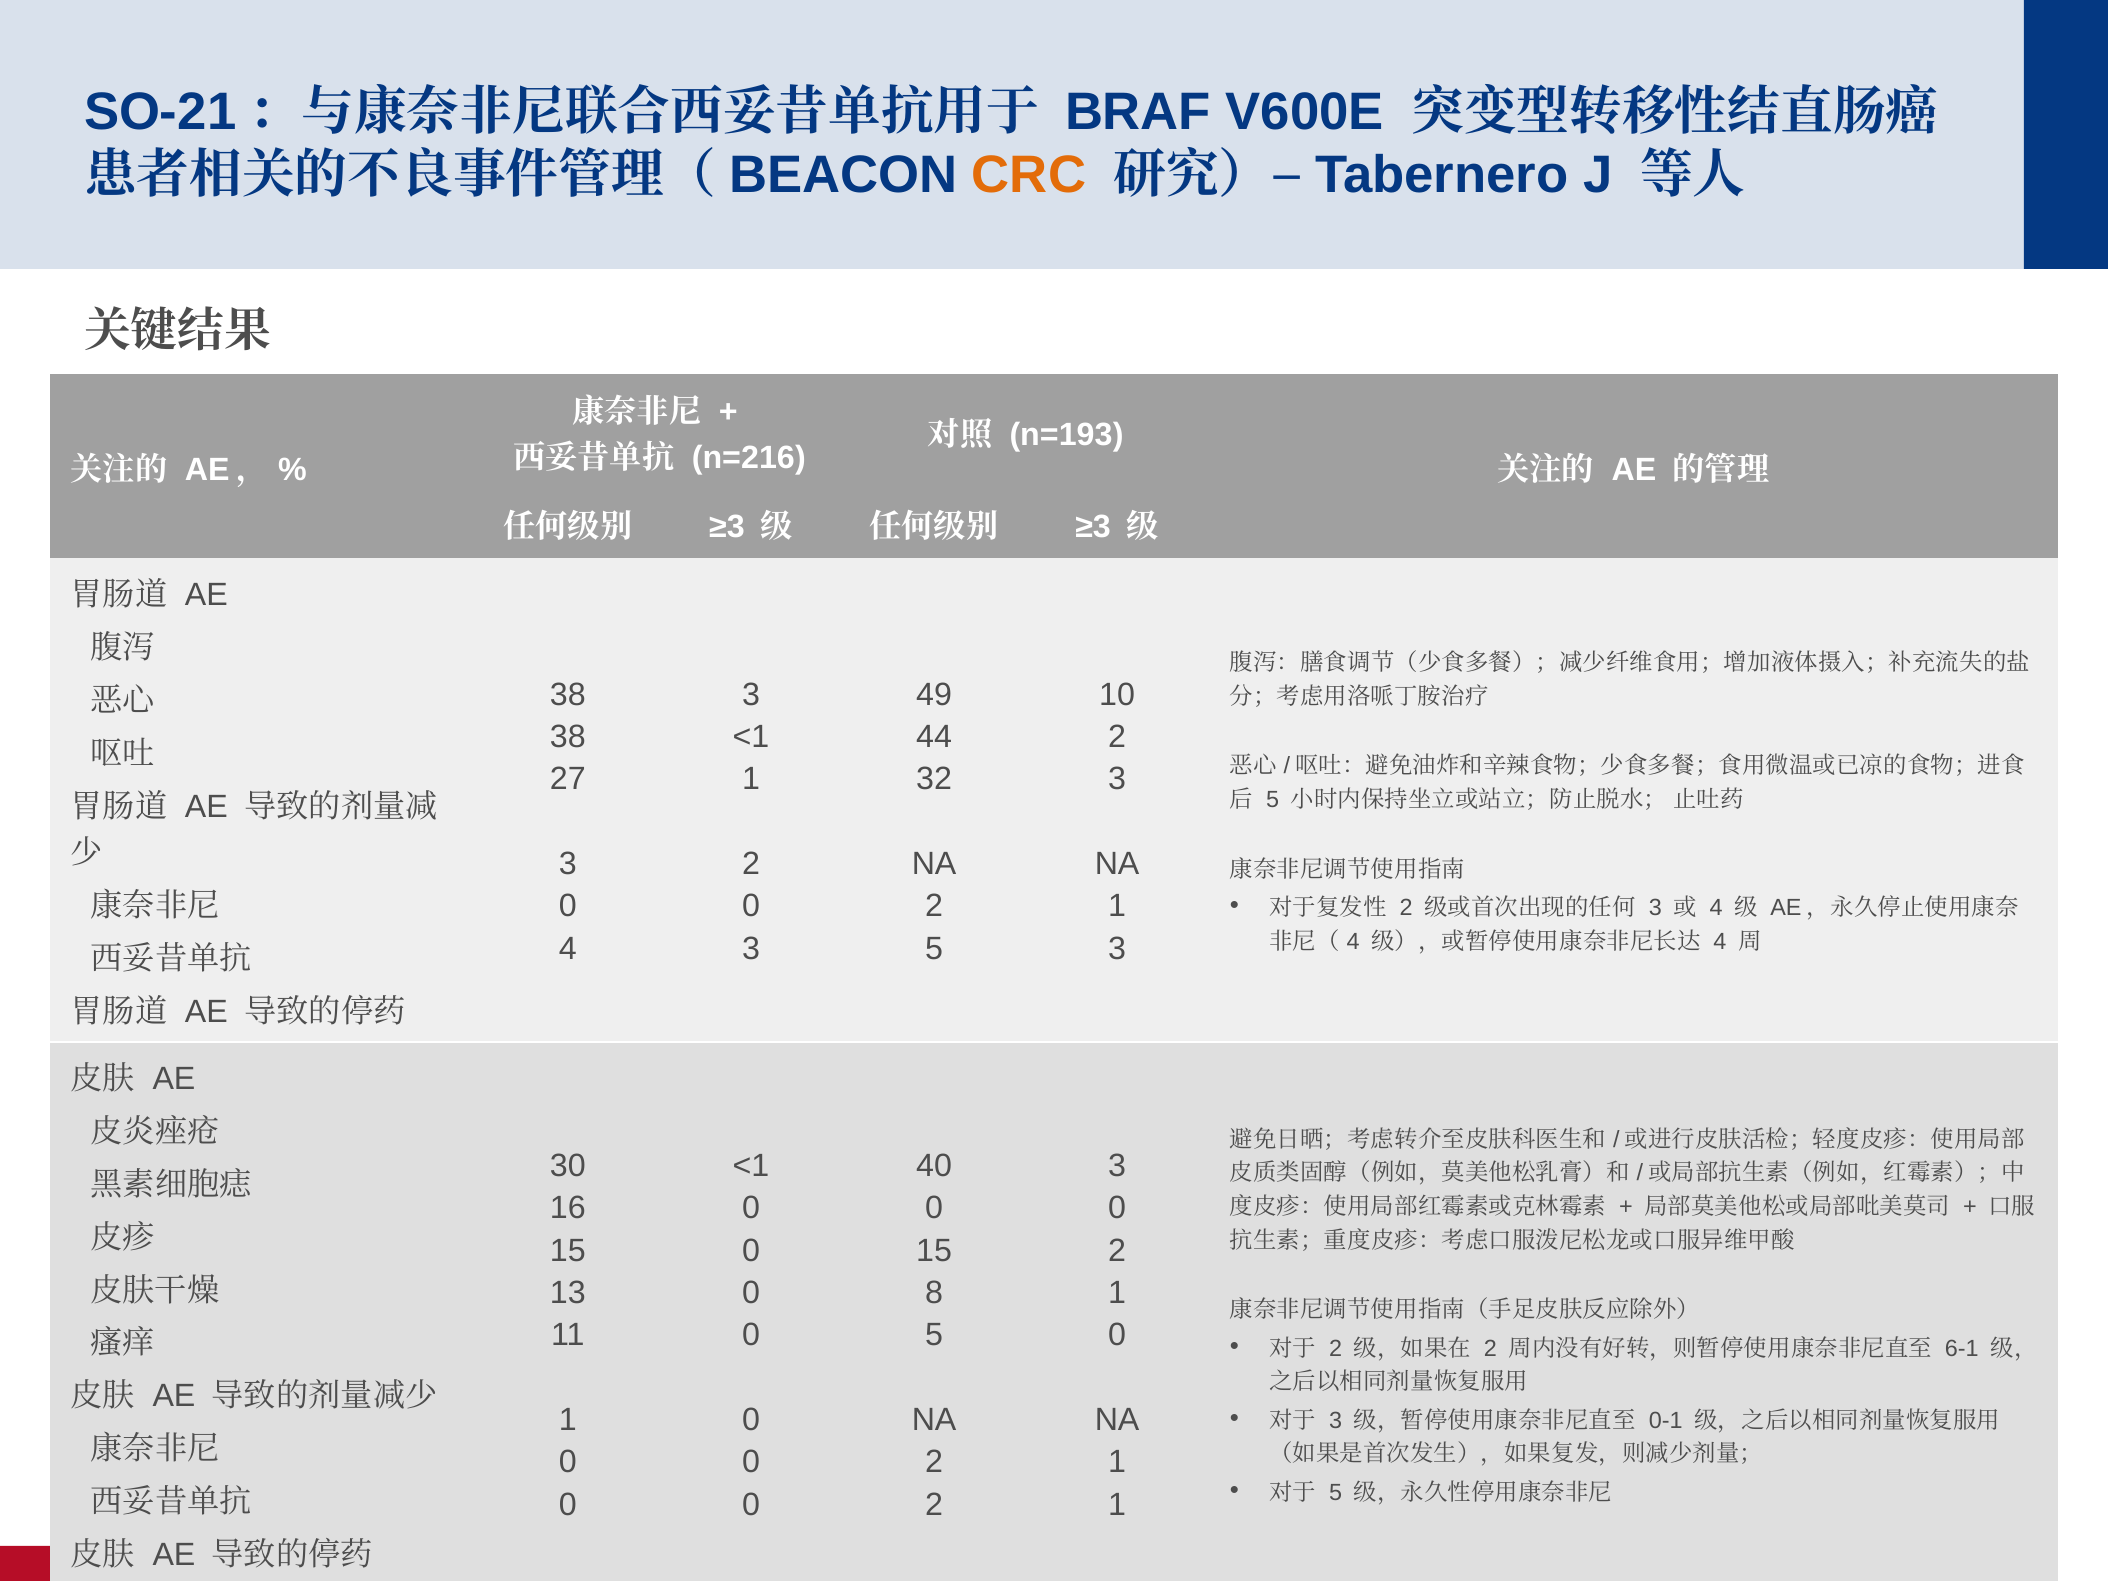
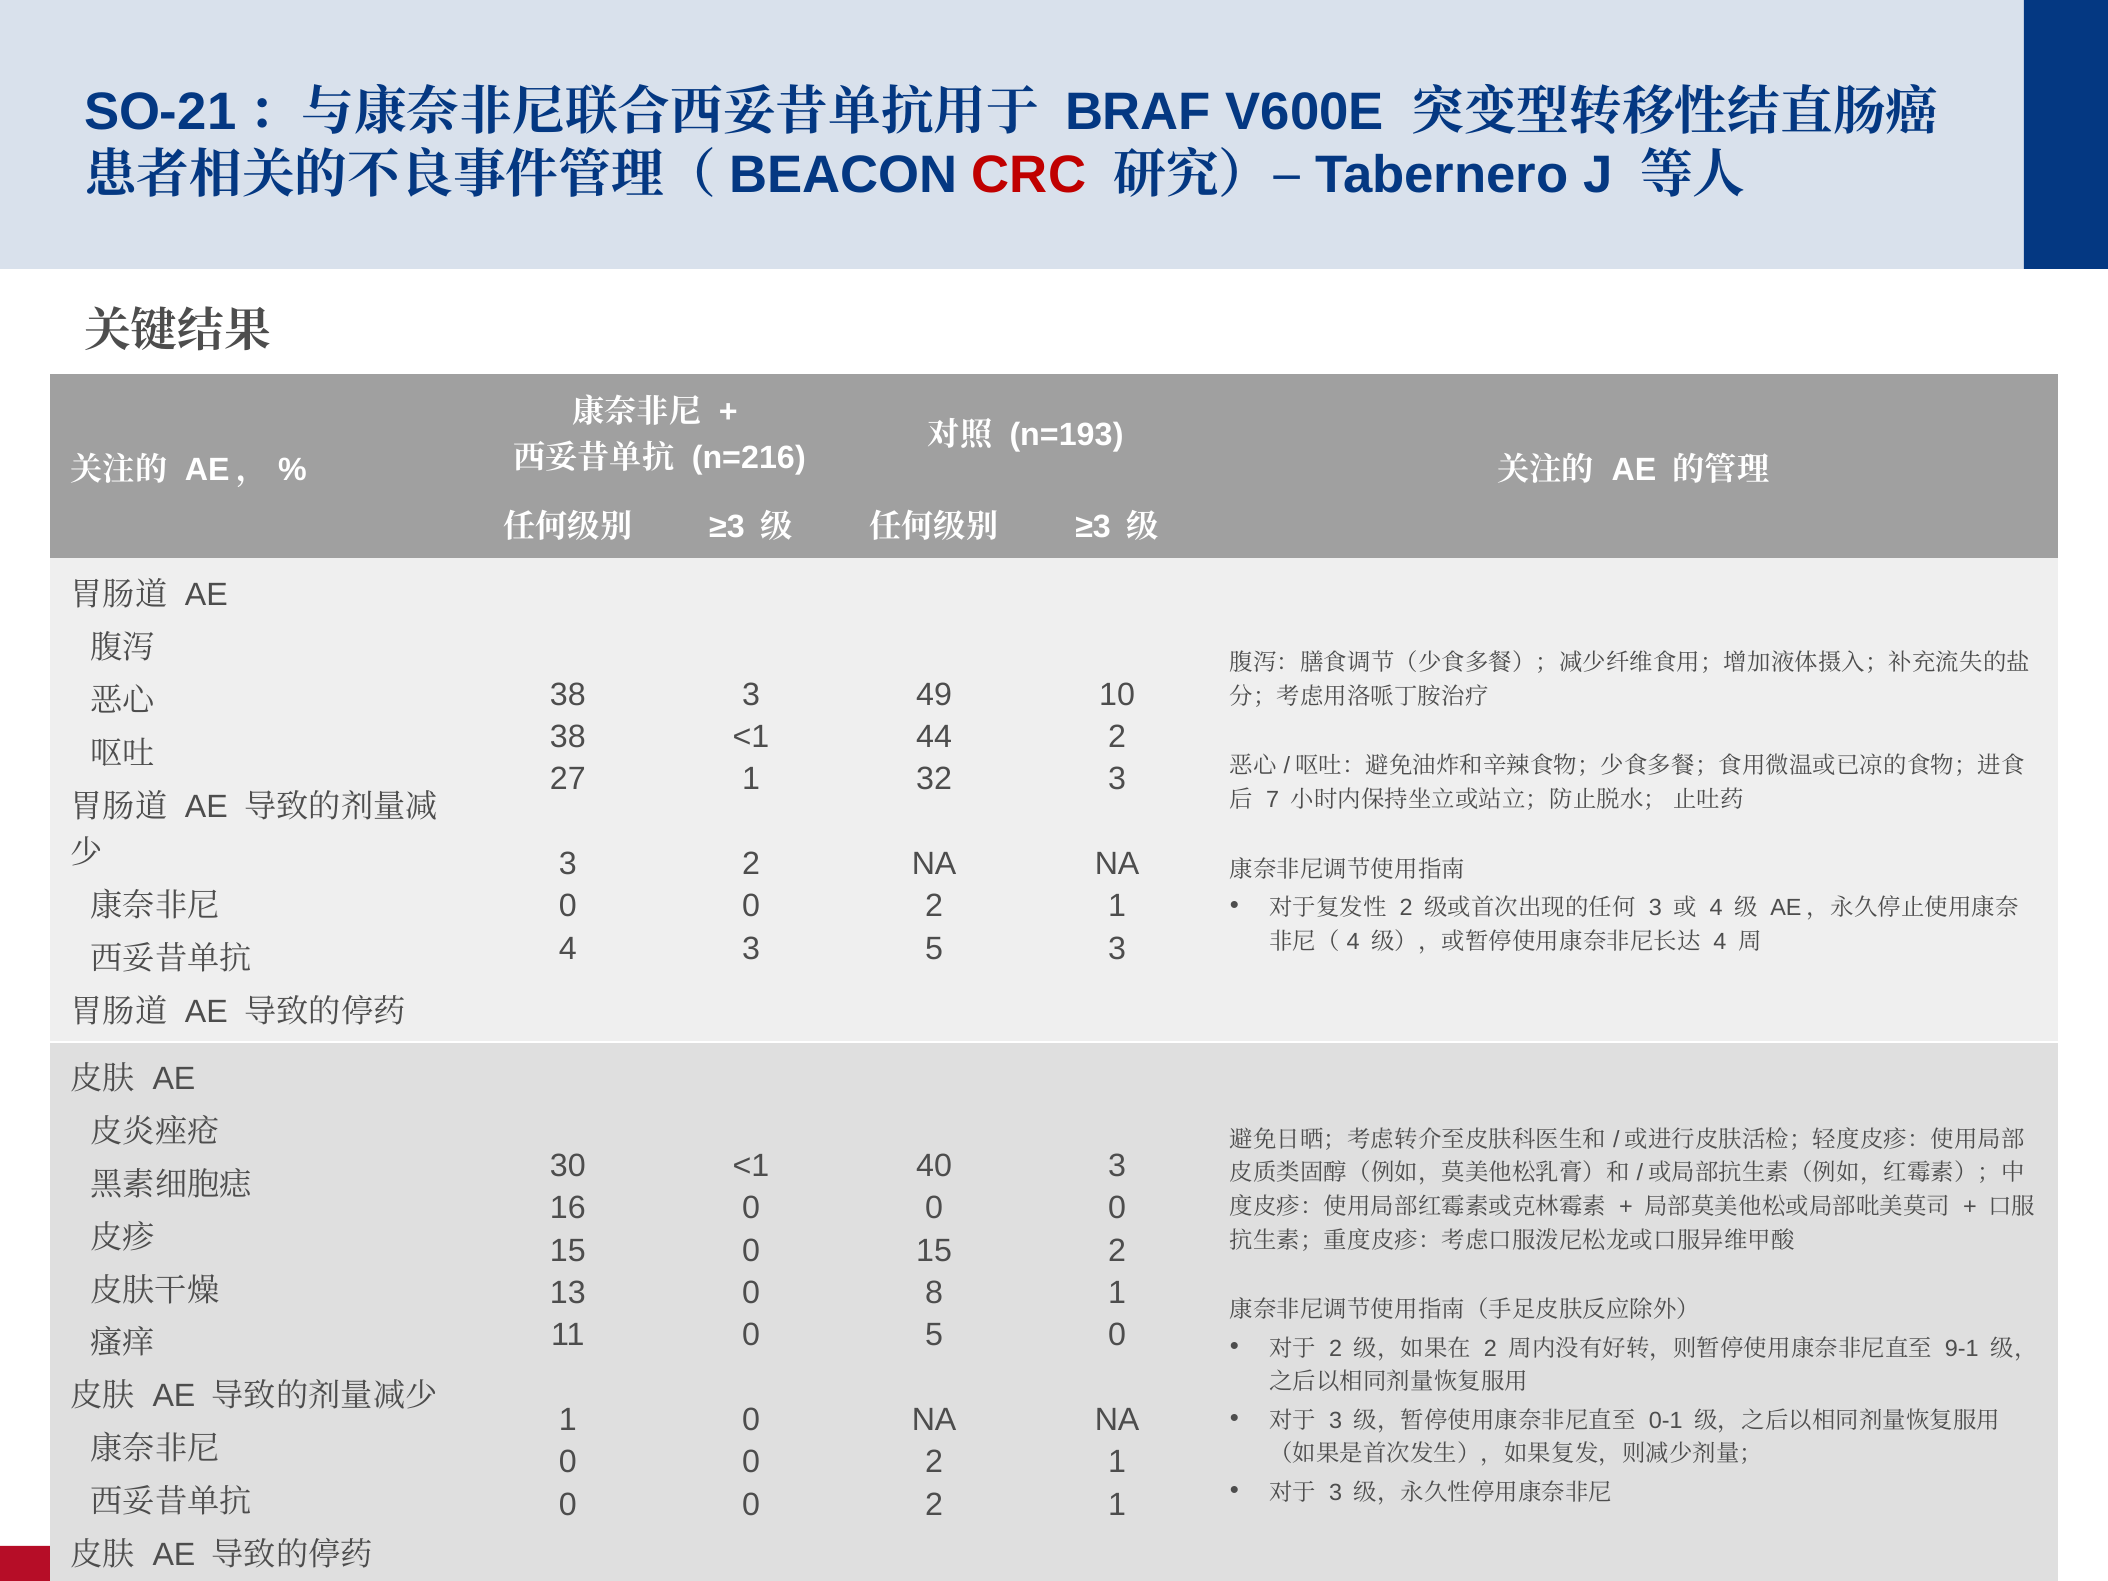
CRC colour: orange -> red (1029, 175)
5: 5 -> 7 (1273, 800)
6-1: 6-1 -> 9-1 (1962, 1348)
5: 5 -> 3 (1336, 1492)
